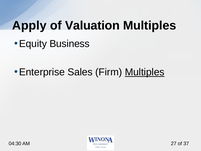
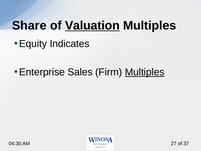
Apply: Apply -> Share (29, 26)
Valuation underline: none -> present (92, 26)
Business: Business -> Indicates (70, 44)
